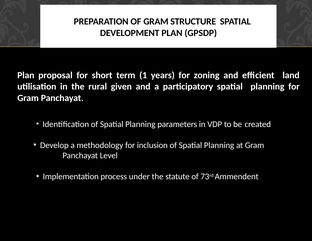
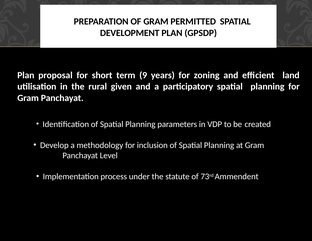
STRUCTURE: STRUCTURE -> PERMITTED (193, 22)
1: 1 -> 9 (143, 75)
